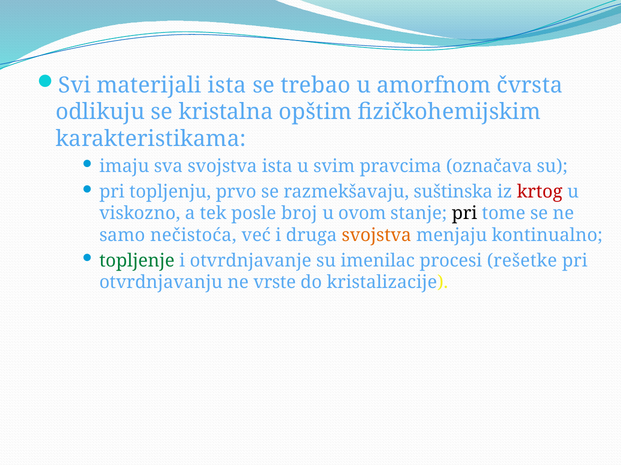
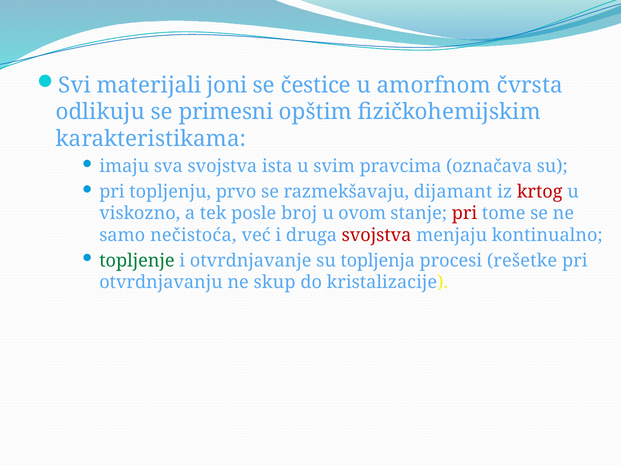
materijali ista: ista -> joni (227, 85)
trebao: trebao -> čestice (316, 85)
kristalna: kristalna -> primesni (226, 112)
suštinska: suštinska -> dijamant (453, 192)
pri colour: black -> red (465, 214)
svojstva colour: orange -> red (377, 236)
imenilac: imenilac -> topljenja (378, 261)
vrste: vrste -> skup (275, 283)
